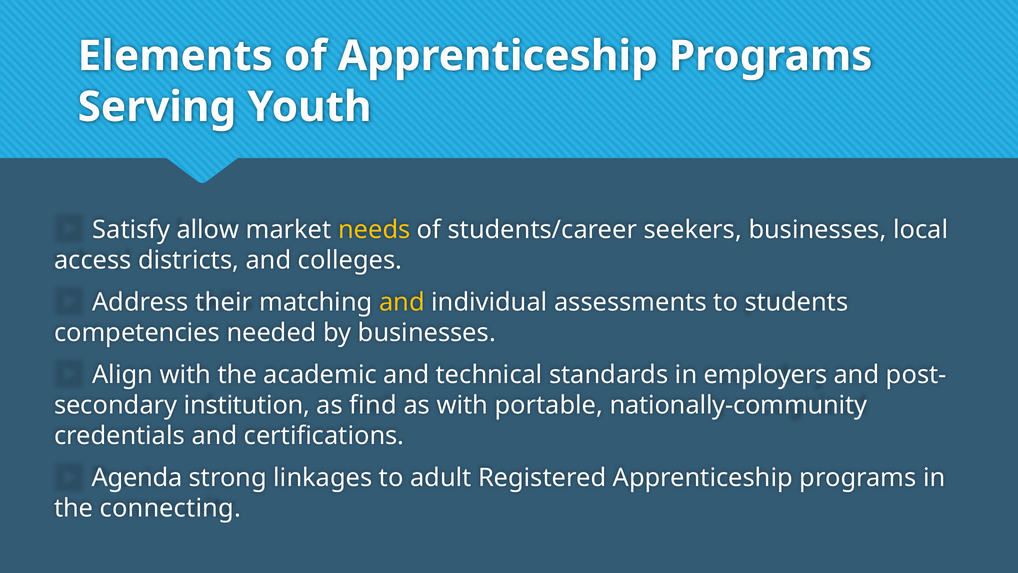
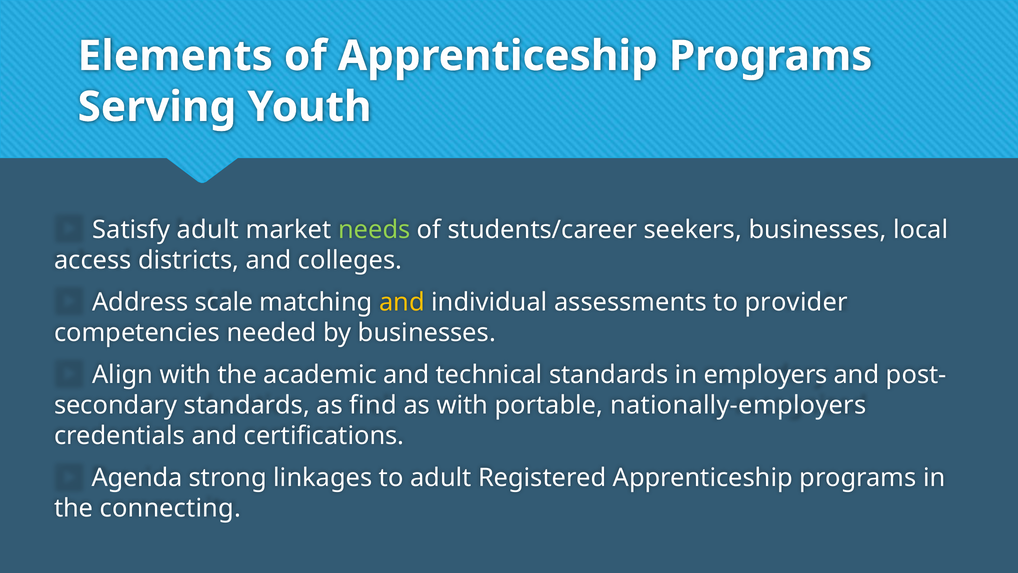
Satisfy allow: allow -> adult (208, 229)
needs colour: yellow -> light green (374, 229)
their: their -> scale (224, 302)
students: students -> provider (796, 302)
secondary institution: institution -> standards (247, 405)
nationally-community: nationally-community -> nationally-employers (738, 405)
